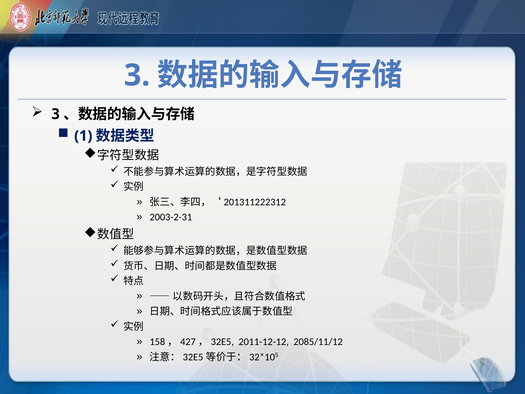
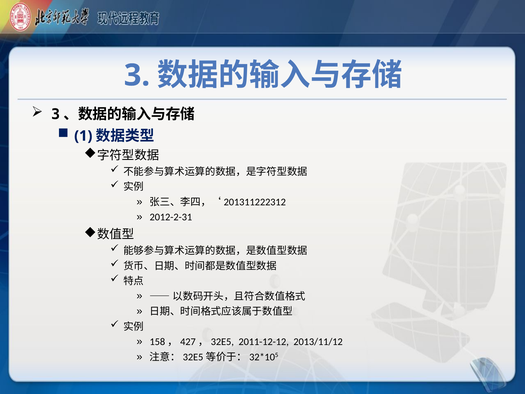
2003-2-31: 2003-2-31 -> 2012-2-31 (171, 217)
2085/11/12: 2085/11/12 -> 2013/11/12 (318, 342)
